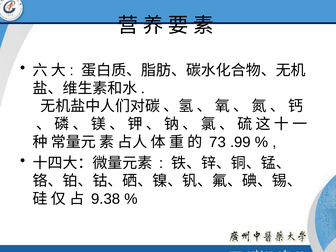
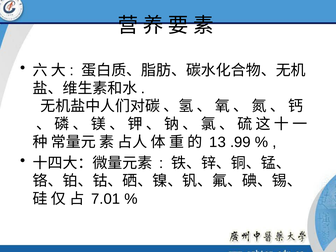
73: 73 -> 13 (218, 142)
9.38: 9.38 -> 7.01 (106, 199)
